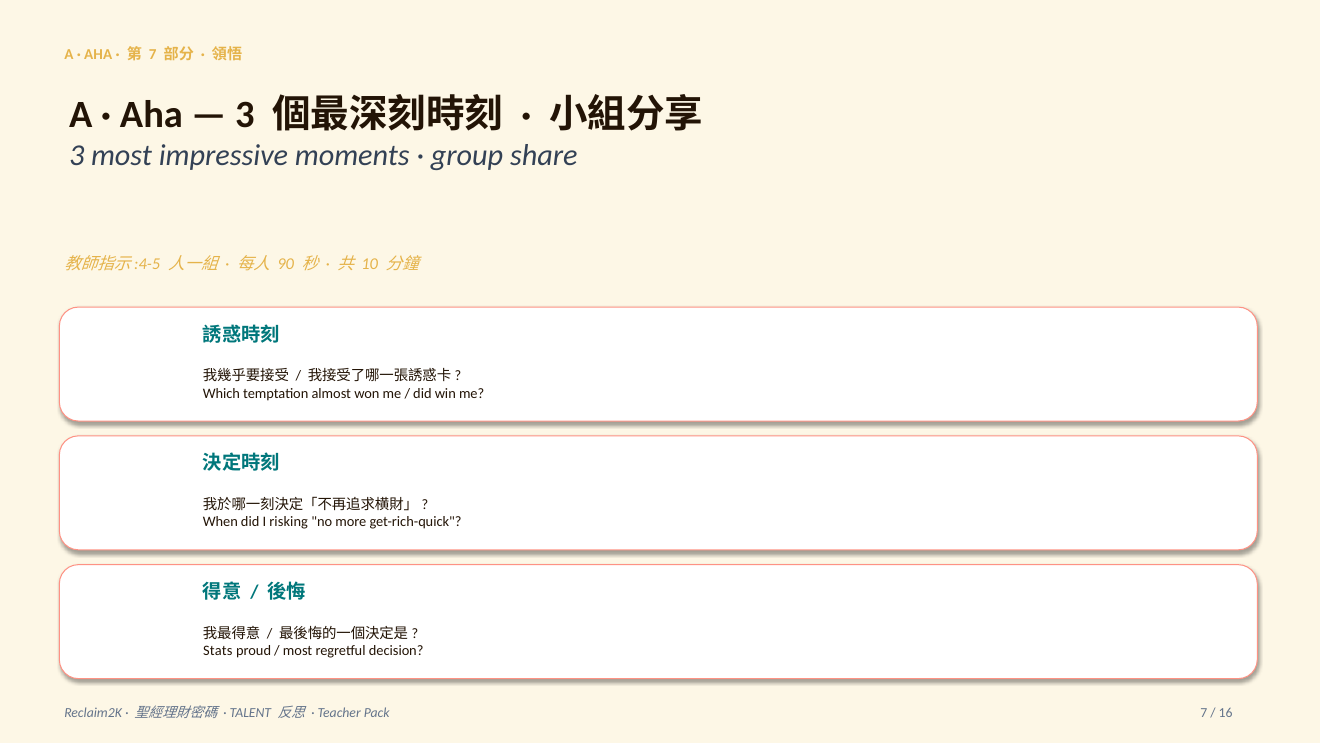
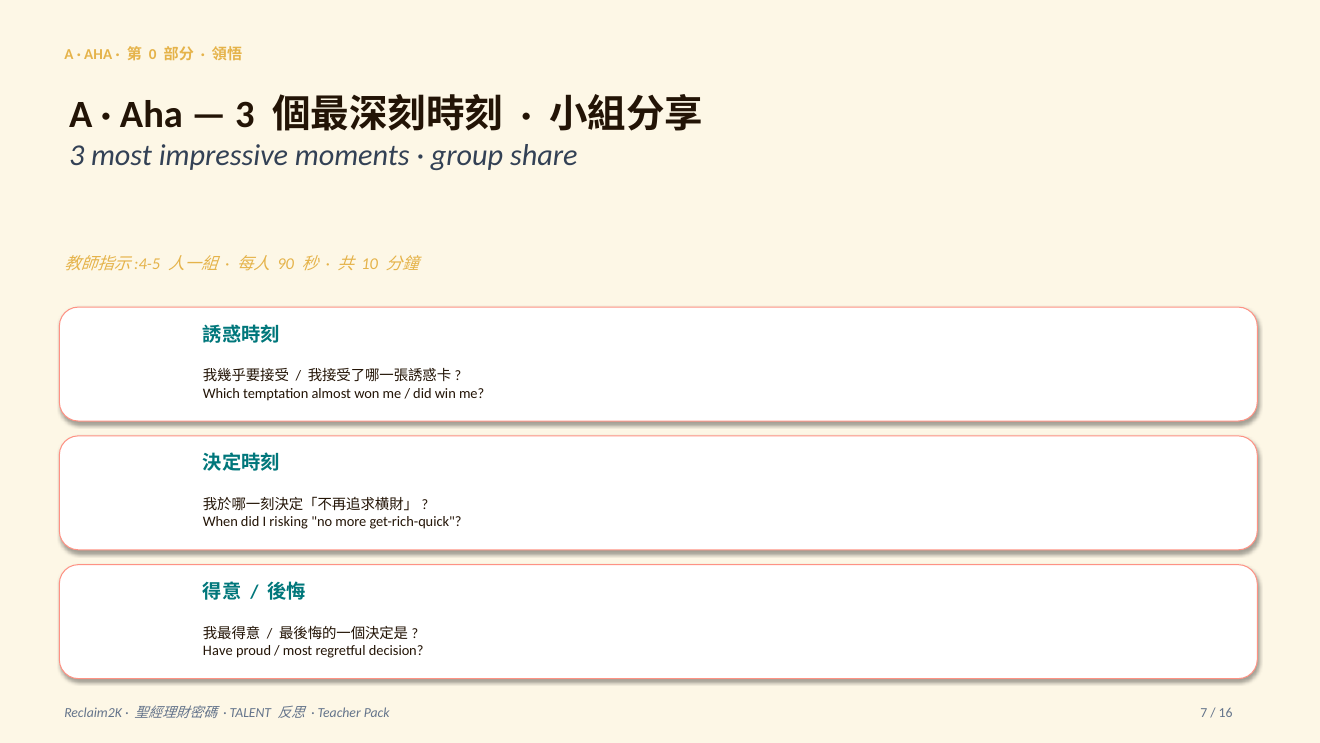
7: 7 -> 0 (153, 55)
Stats: Stats -> Have (218, 651)
